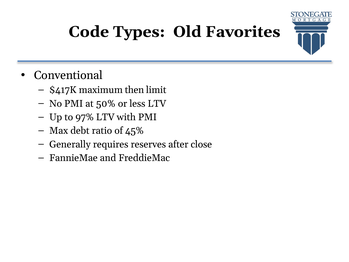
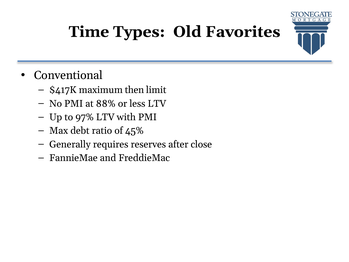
Code: Code -> Time (89, 32)
50%: 50% -> 88% (106, 103)
